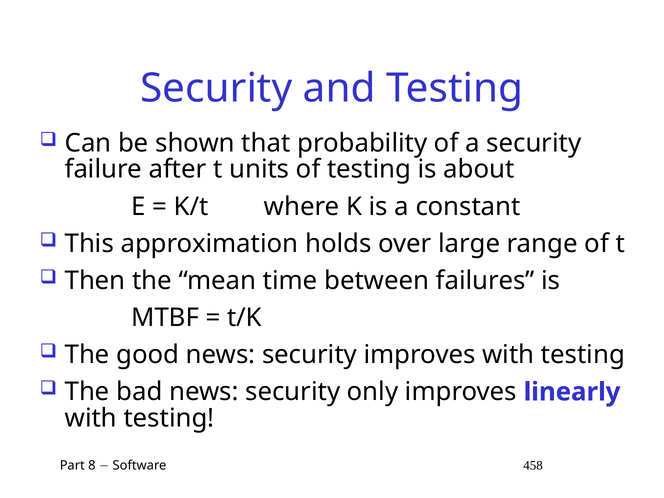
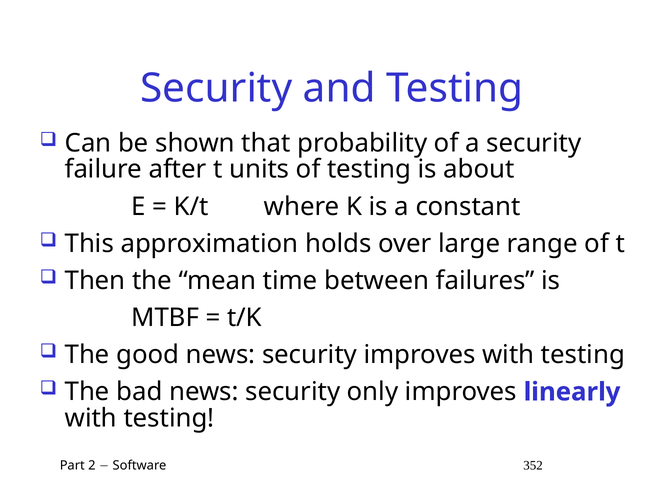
8: 8 -> 2 (92, 466)
458: 458 -> 352 (533, 466)
